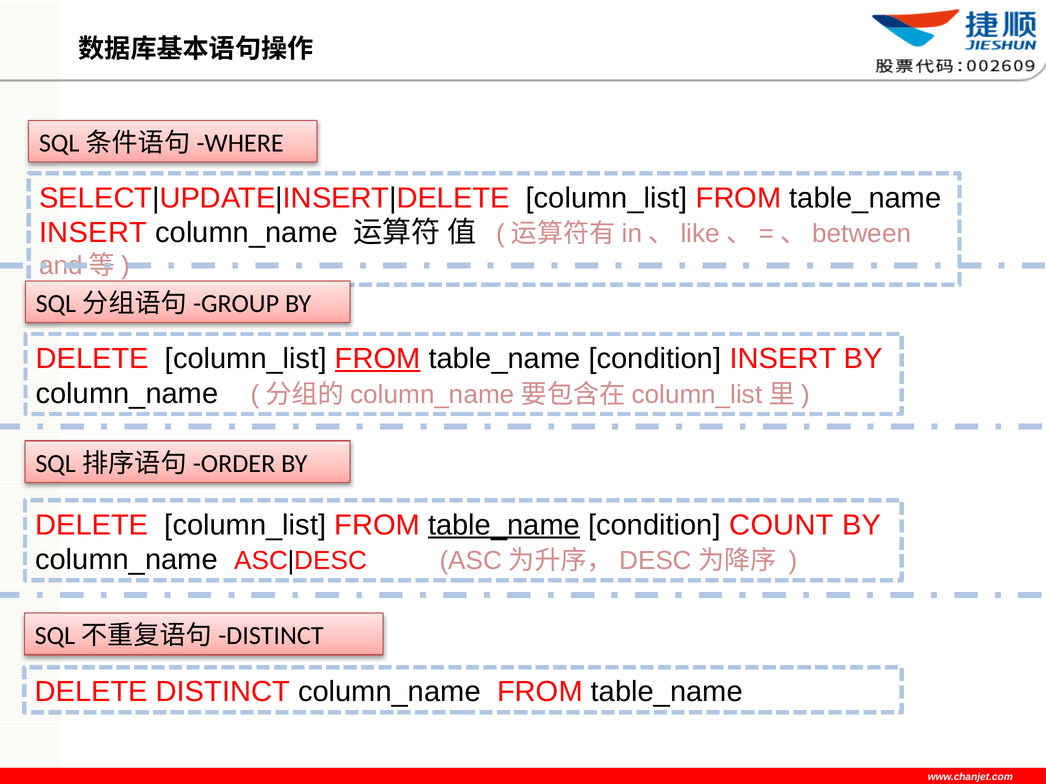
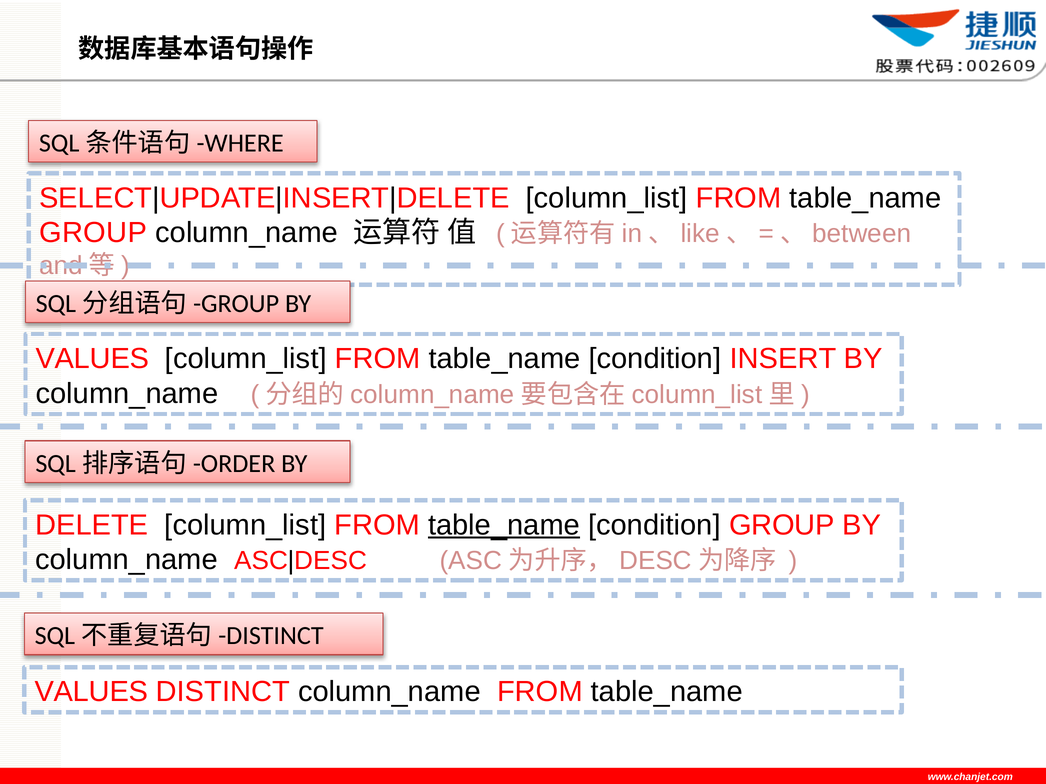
INSERT: INSERT -> GROUP (93, 233)
DELETE: DELETE -> VALUES (92, 359)
FROM underline: present -> none (378, 359)
condition COUNT: COUNT -> GROUP (782, 525)
DELETE: DELETE -> VALUES (91, 692)
